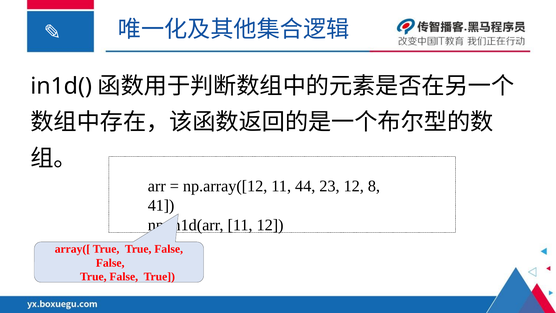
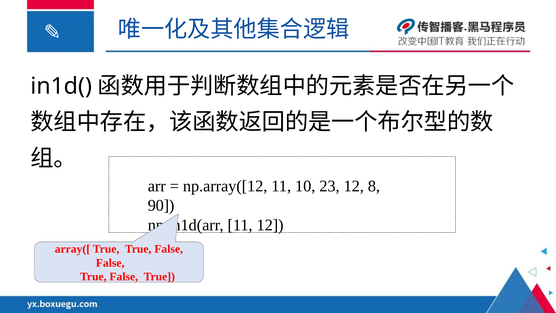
44: 44 -> 10 (305, 186)
41: 41 -> 90 (161, 205)
